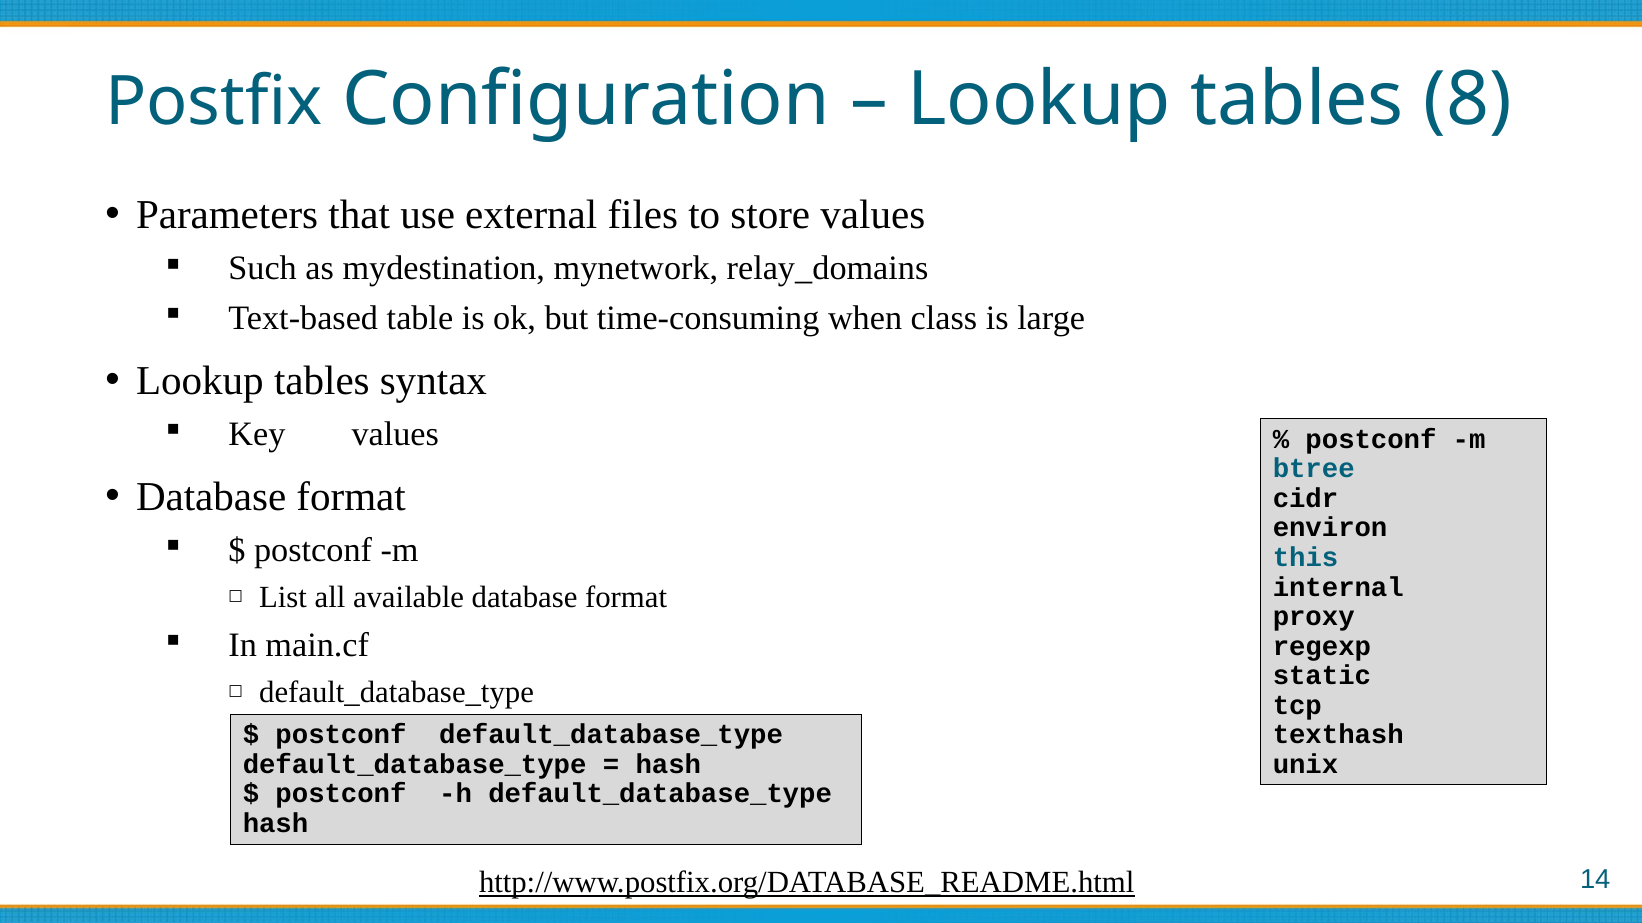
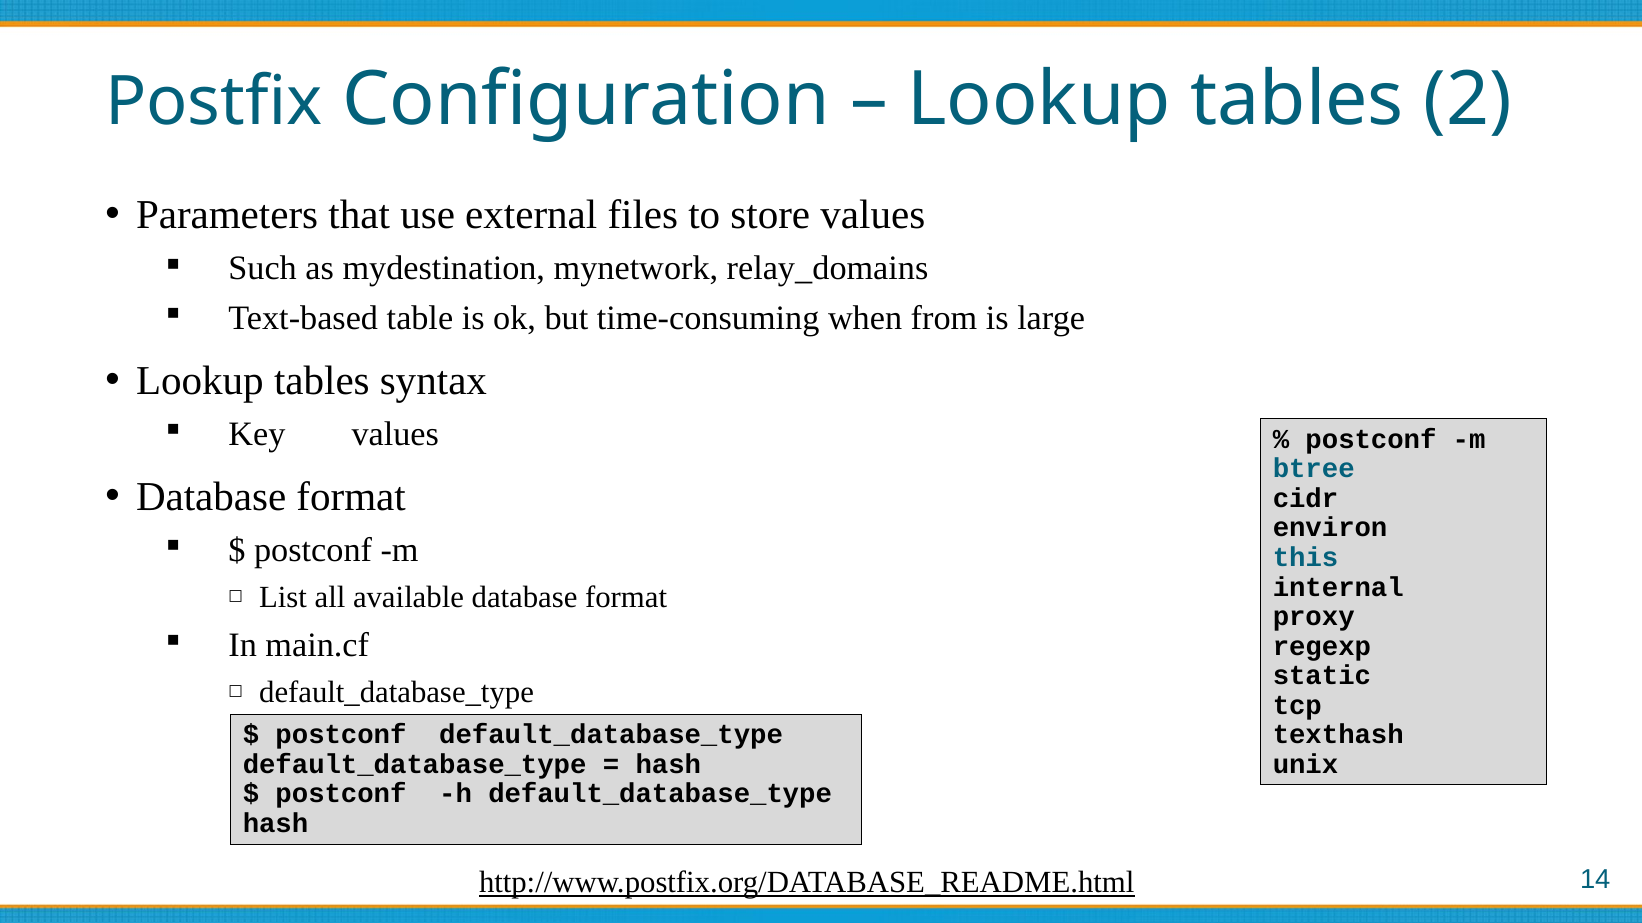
8: 8 -> 2 (1468, 99)
class: class -> from (944, 318)
